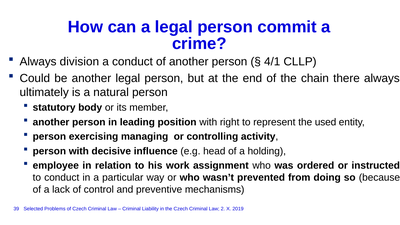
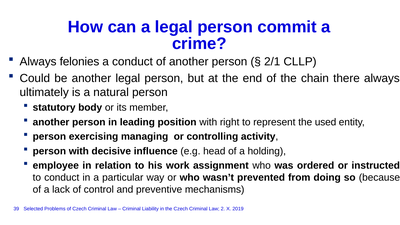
division: division -> felonies (79, 62)
4/1: 4/1 -> 2/1 (272, 62)
